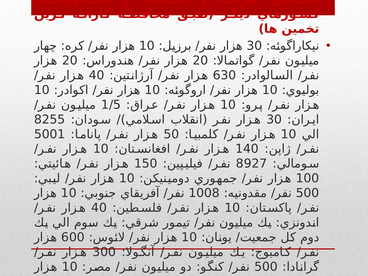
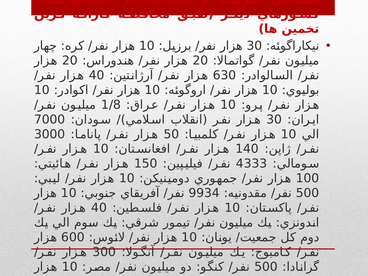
1/5: 1/5 -> 1/8 (111, 105)
8255: 8255 -> 7000 (50, 120)
5001: 5001 -> 3000 (50, 134)
8927: 8927 -> 4333 (252, 164)
1008: 1008 -> 9934 (204, 193)
